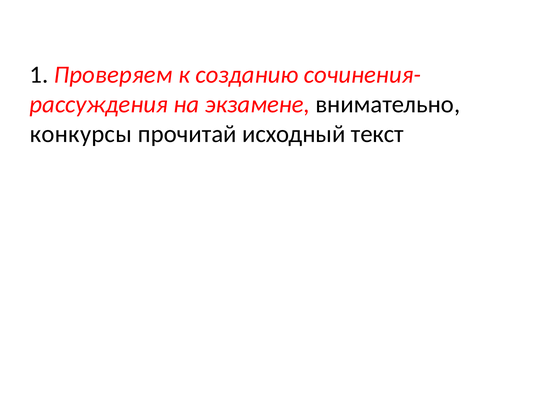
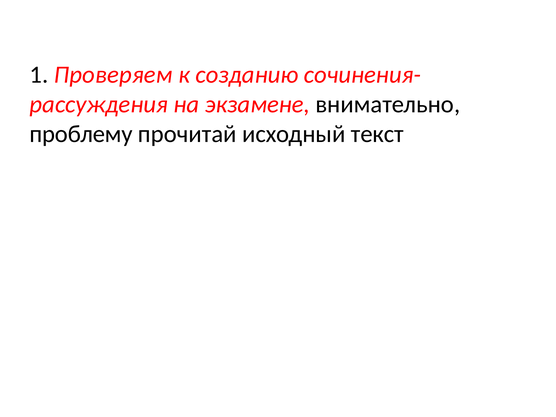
конкурсы: конкурсы -> проблему (81, 134)
